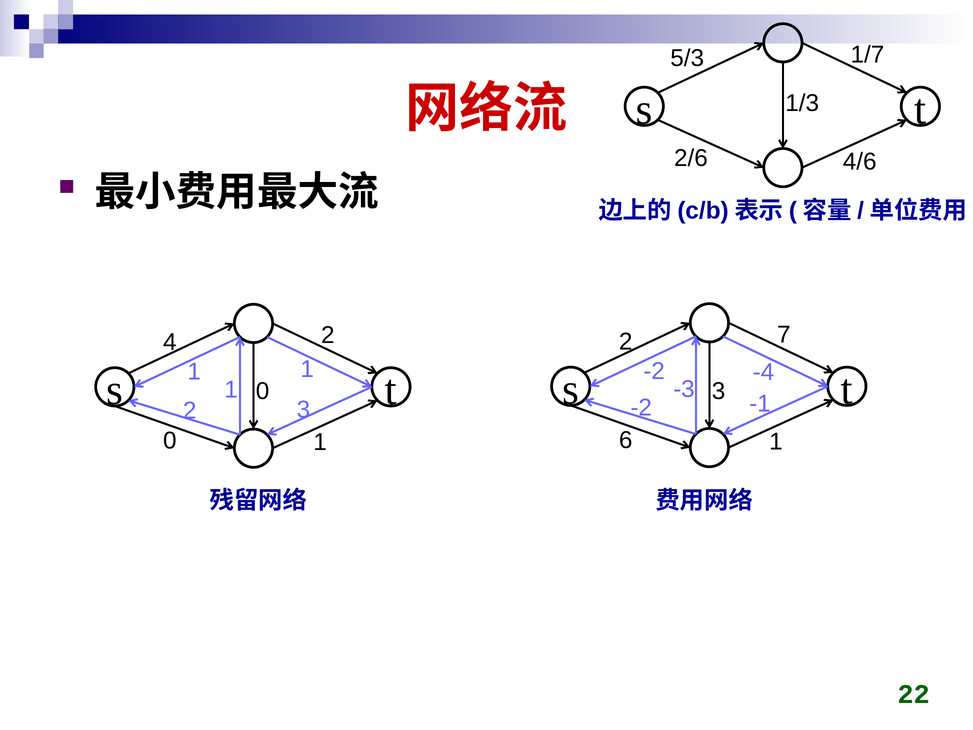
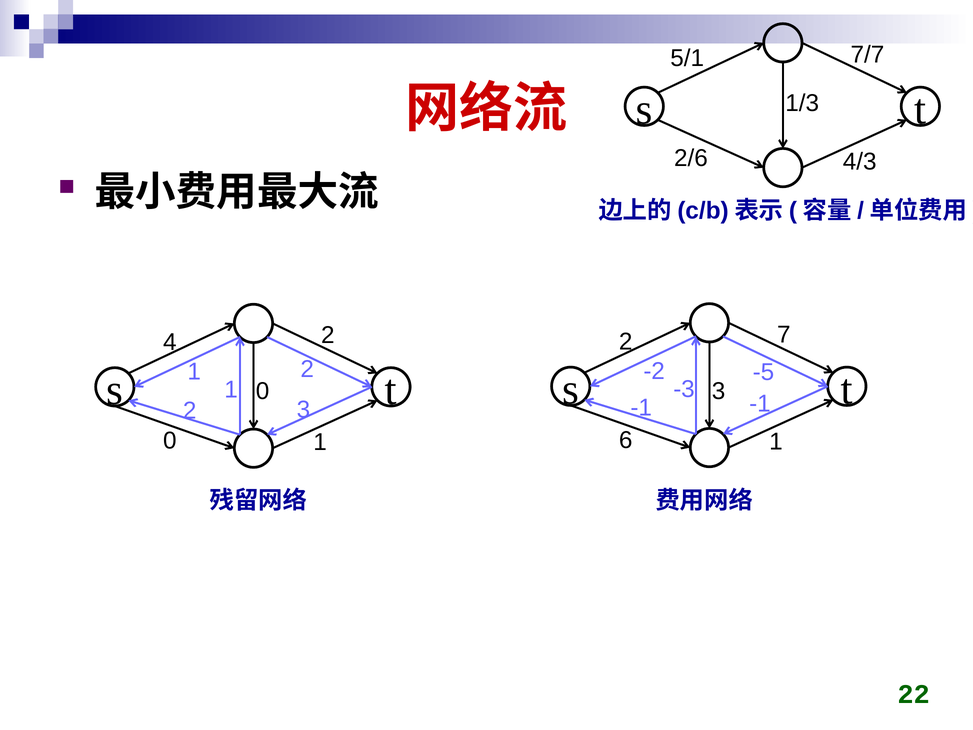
1/7: 1/7 -> 7/7 (867, 55)
5/3: 5/3 -> 5/1 (687, 58)
4/6: 4/6 -> 4/3 (860, 162)
-4: -4 -> -5 (764, 372)
1: 1 -> 2 (307, 369)
-2: -2 -> -1 (641, 408)
